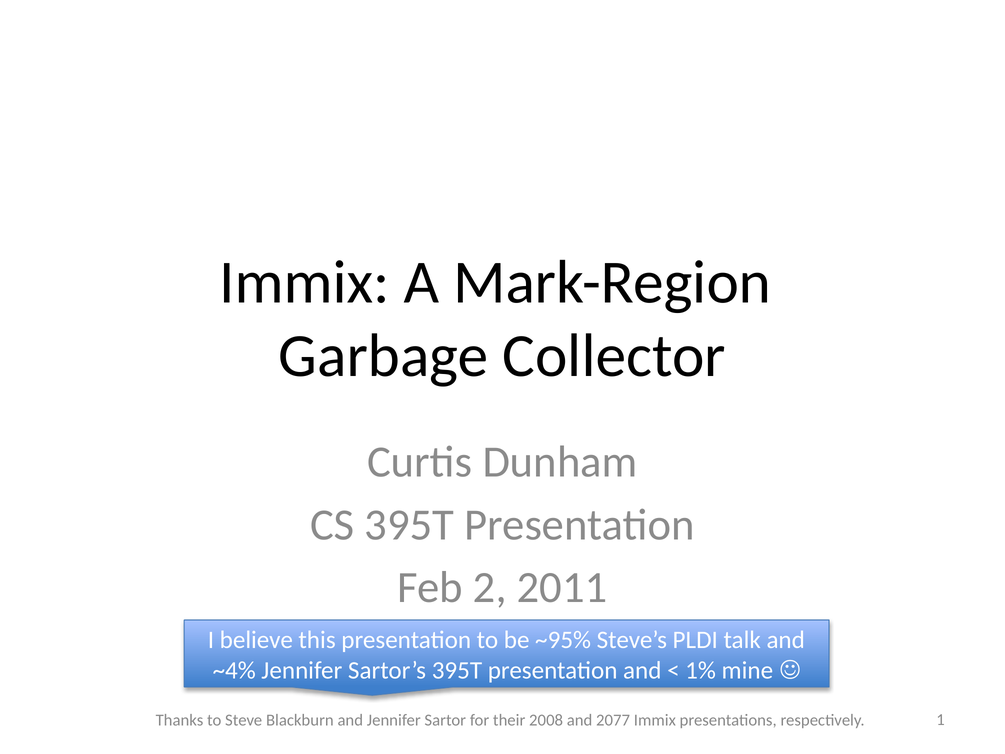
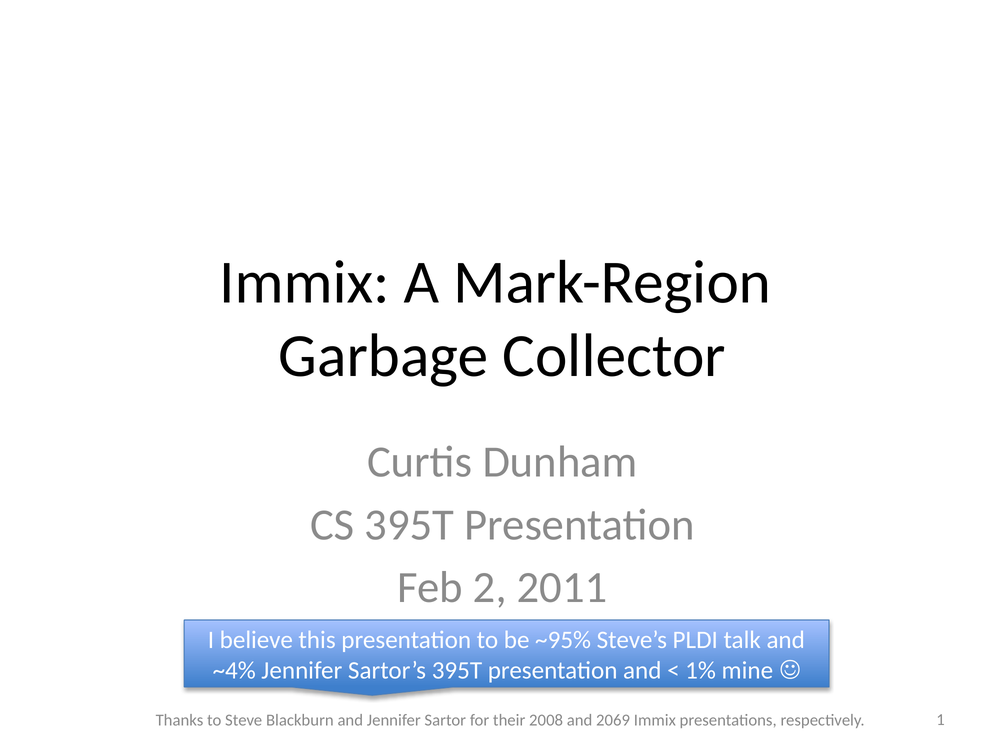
2077: 2077 -> 2069 (613, 720)
